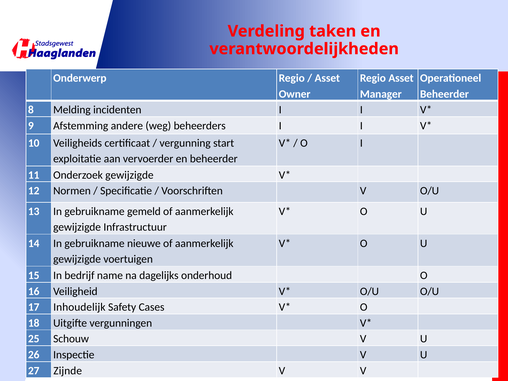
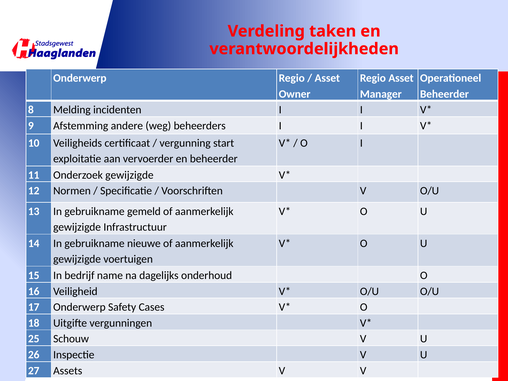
17 Inhoudelijk: Inhoudelijk -> Onderwerp (79, 307)
Zijnde: Zijnde -> Assets (68, 371)
